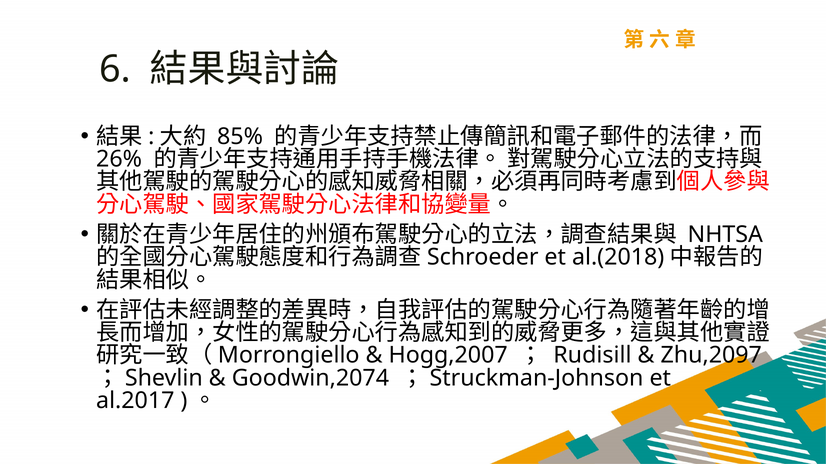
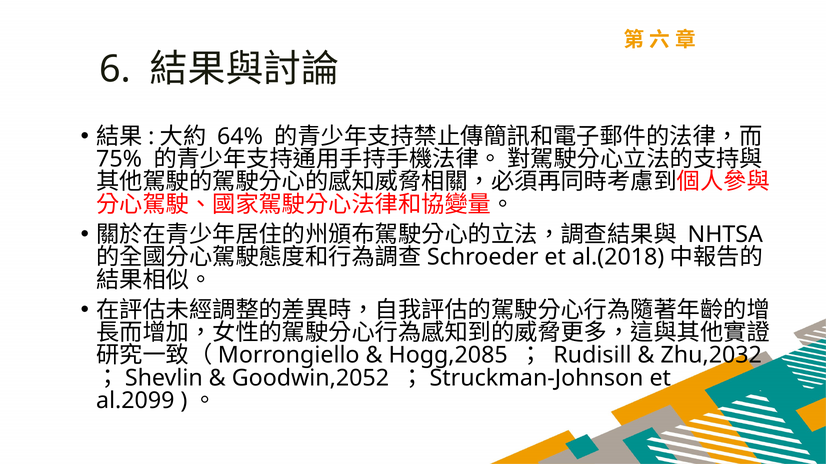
85%: 85% -> 64% (240, 137)
26%: 26% -> 75% (119, 159)
Hogg,2007: Hogg,2007 -> Hogg,2085 (448, 356)
Zhu,2097: Zhu,2097 -> Zhu,2032 (711, 356)
Goodwin,2074: Goodwin,2074 -> Goodwin,2052 (310, 378)
al.2017: al.2017 -> al.2099 (135, 401)
